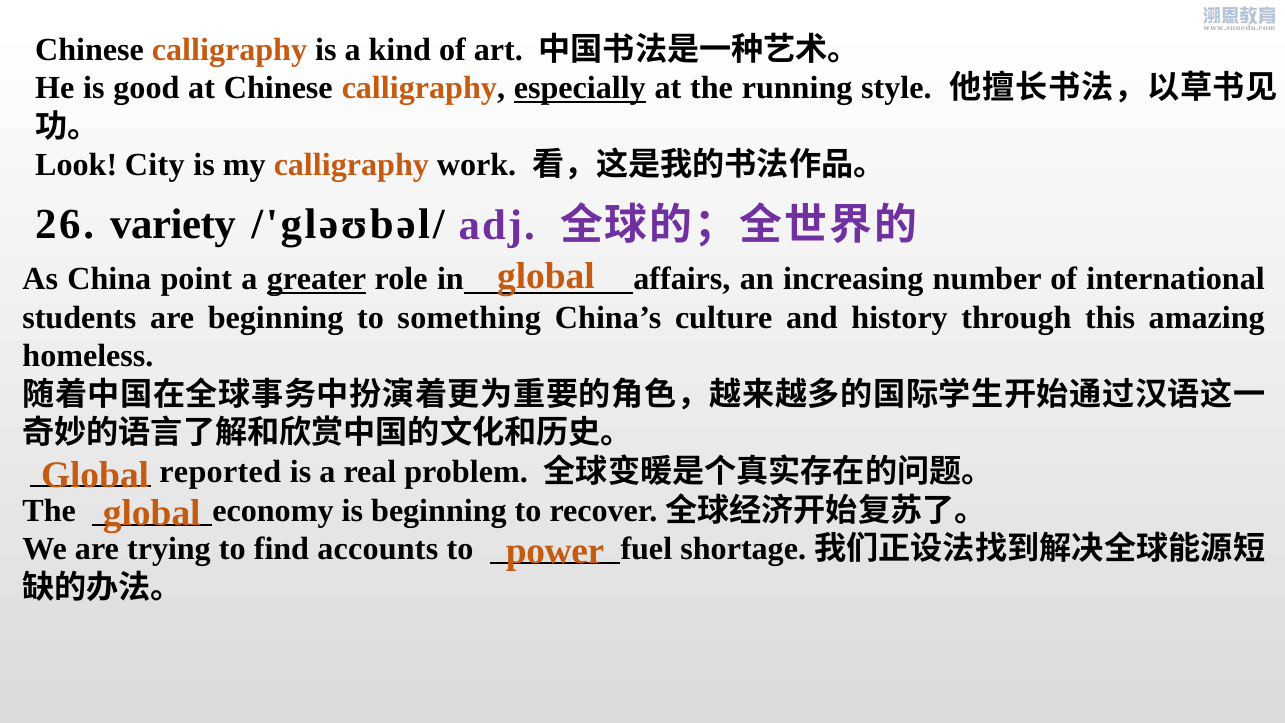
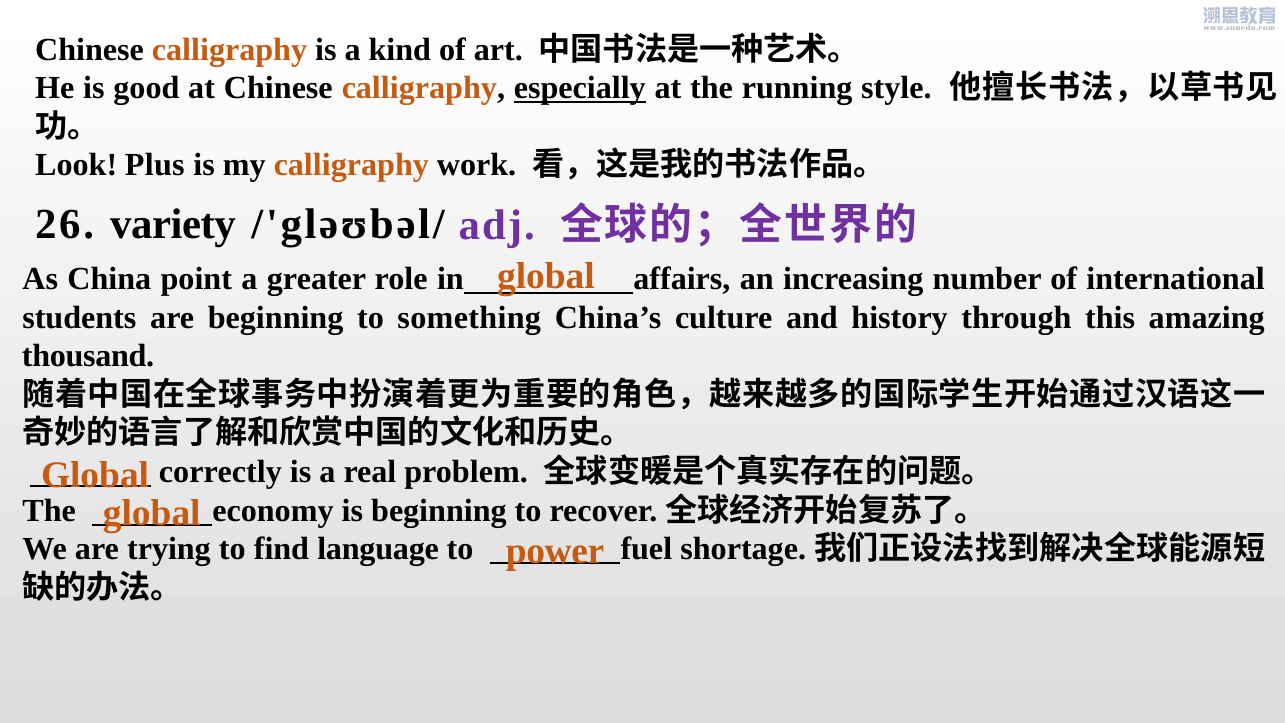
City: City -> Plus (155, 165)
greater underline: present -> none (316, 279)
homeless: homeless -> thousand (88, 356)
reported: reported -> correctly (220, 472)
accounts: accounts -> language (378, 549)
